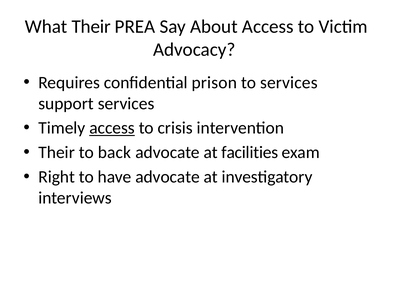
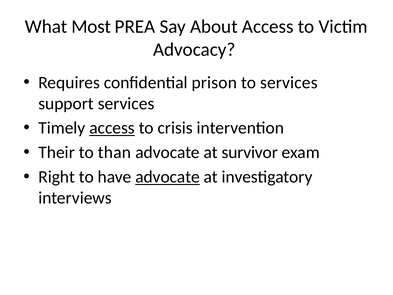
What Their: Their -> Most (91, 27)
back: back -> than (114, 152)
facilities: facilities -> survivor (250, 152)
advocate underline: none -> present (168, 177)
